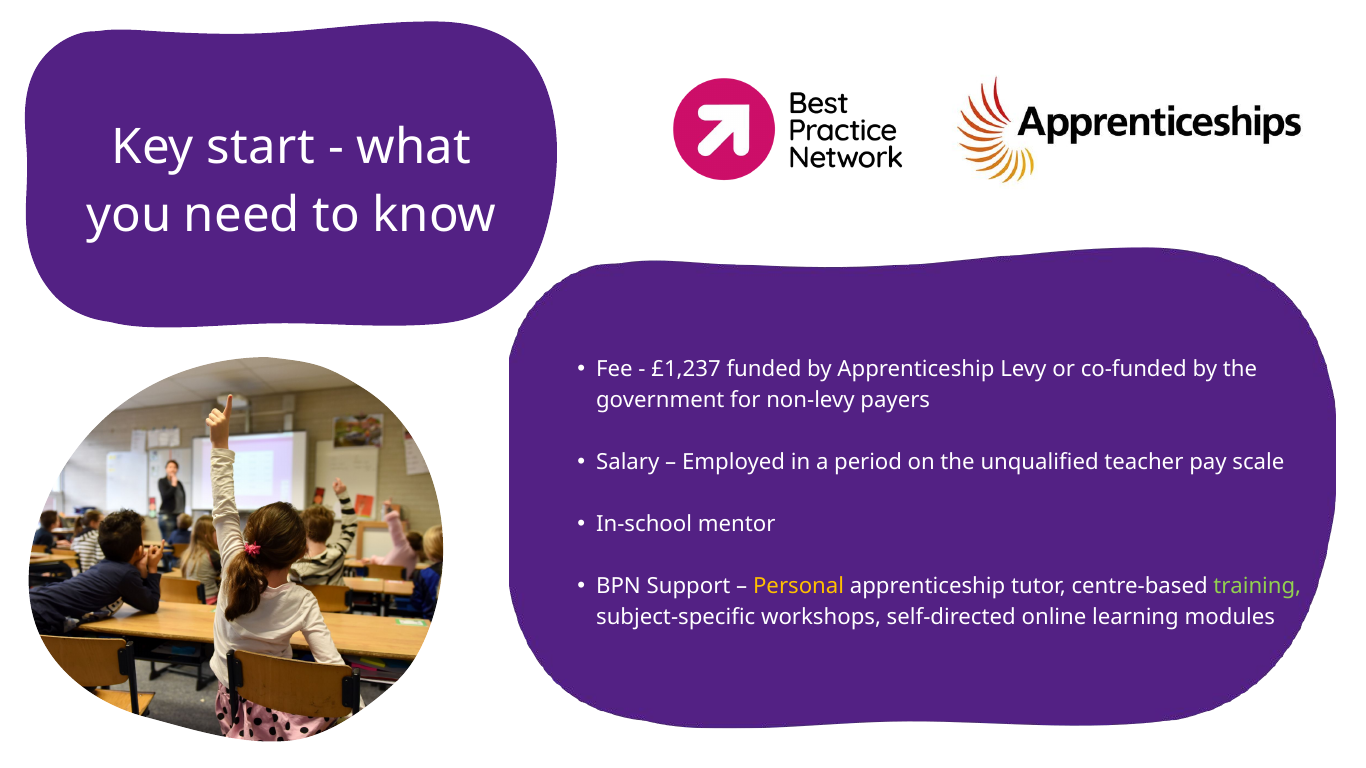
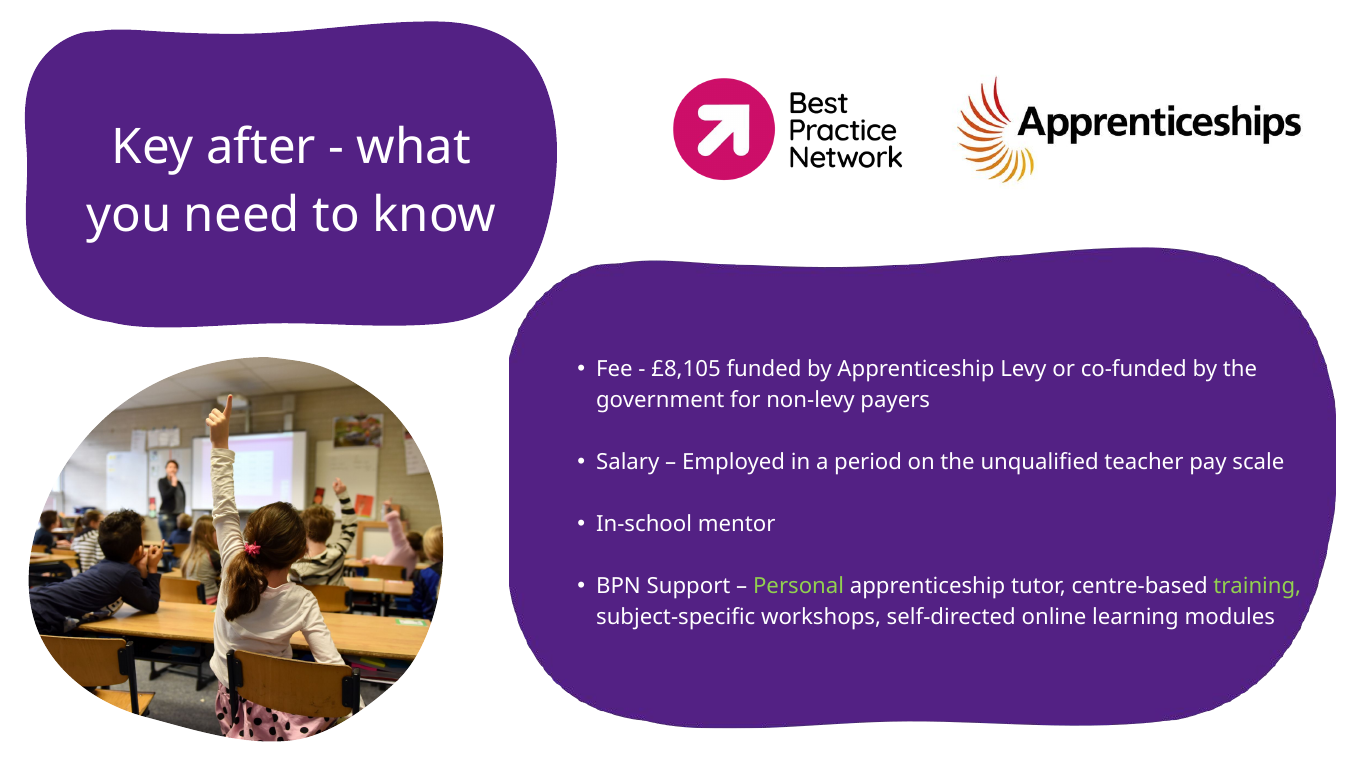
start: start -> after (261, 147)
£1,237: £1,237 -> £8,105 (686, 370)
Personal colour: yellow -> light green (799, 586)
